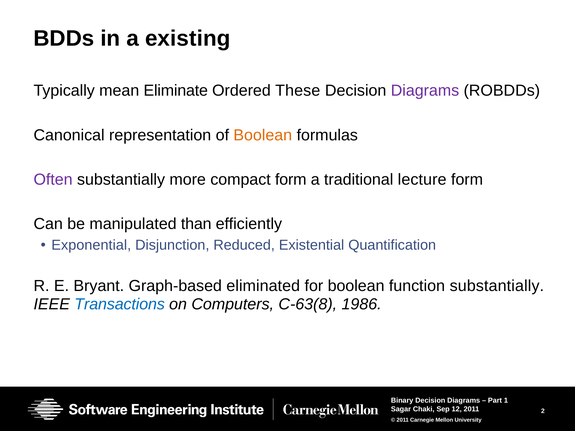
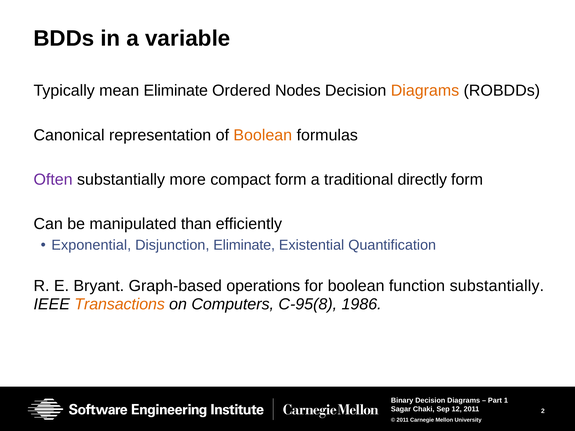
existing: existing -> variable (188, 39)
These: These -> Nodes (298, 91)
Diagrams colour: purple -> orange (425, 91)
lecture: lecture -> directly (422, 180)
Disjunction Reduced: Reduced -> Eliminate (244, 245)
eliminated: eliminated -> operations (263, 286)
Transactions colour: blue -> orange (120, 304)
C-63(8: C-63(8 -> C-95(8 (308, 304)
